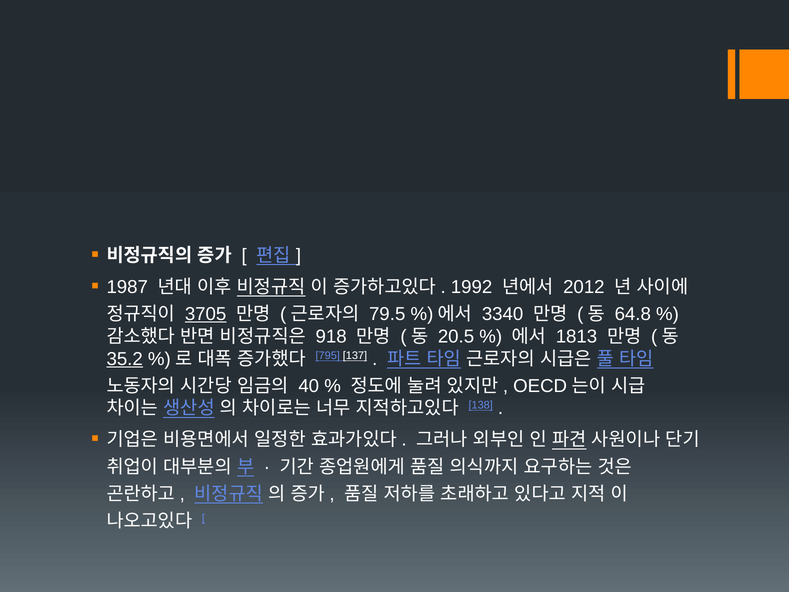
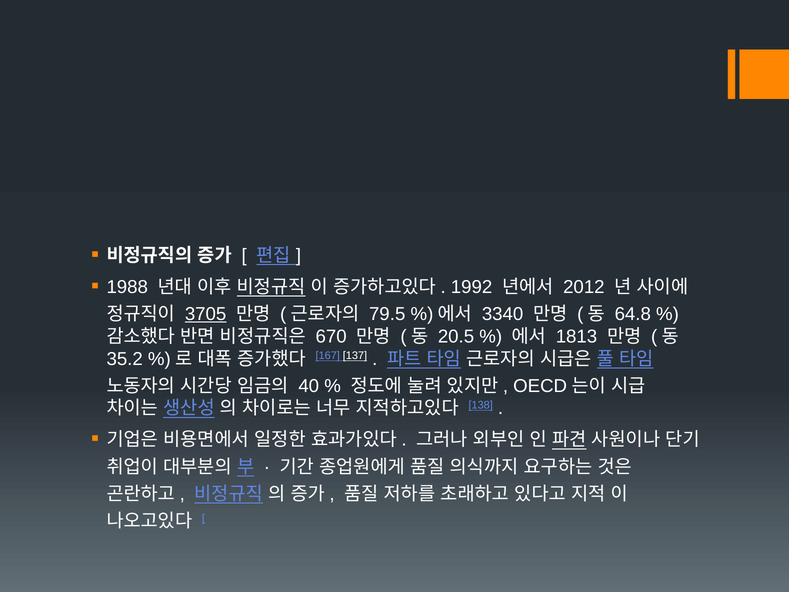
1987: 1987 -> 1988 (127, 287)
918: 918 -> 670 (331, 336)
35.2 underline: present -> none (125, 359)
795: 795 -> 167 (328, 356)
